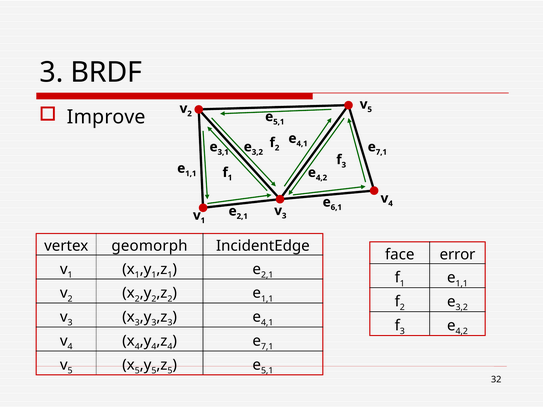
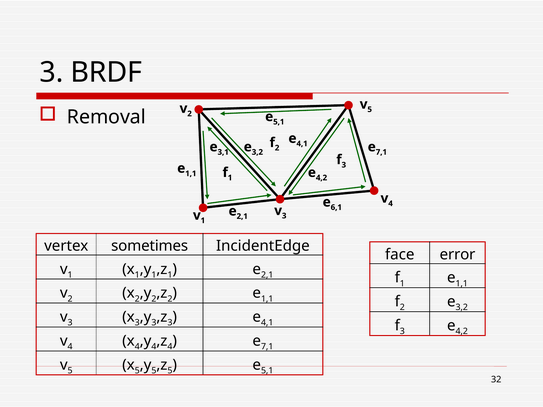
Improve: Improve -> Removal (106, 117)
geomorph: geomorph -> sometimes (150, 246)
